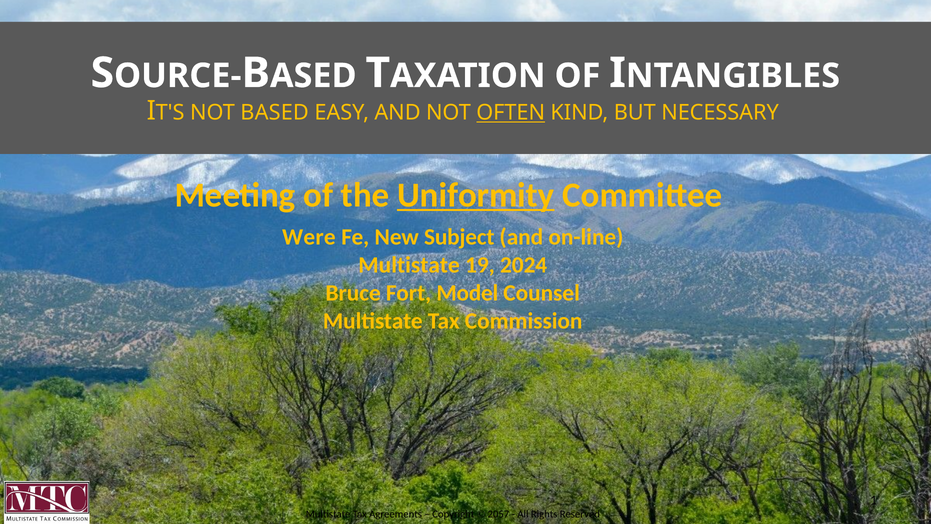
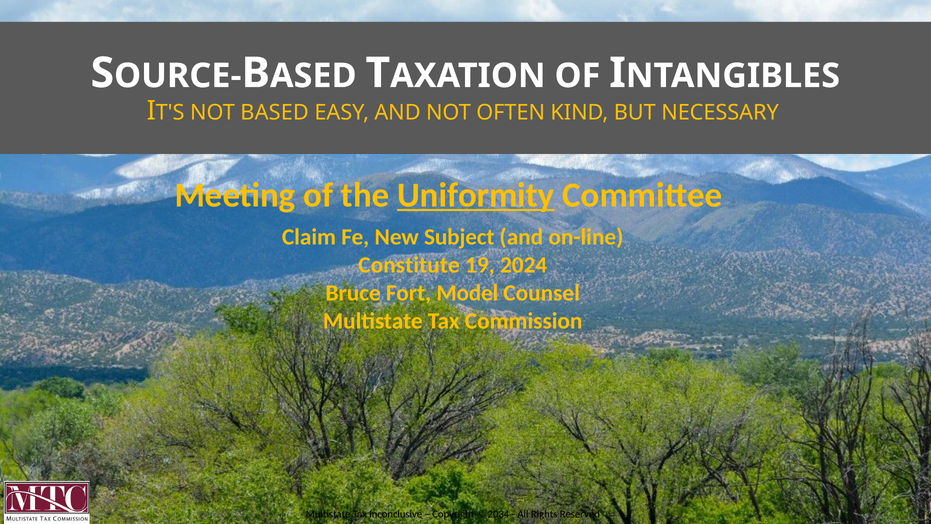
OFTEN underline: present -> none (511, 113)
Were: Were -> Claim (309, 237)
Multistate: Multistate -> Constitute (409, 265)
Agreements: Agreements -> Inconclusive (396, 514)
2057: 2057 -> 2034 (498, 514)
